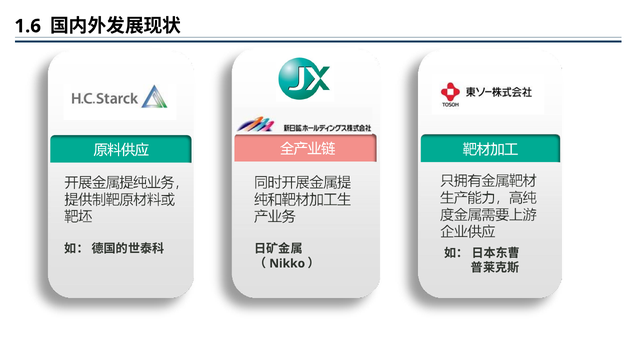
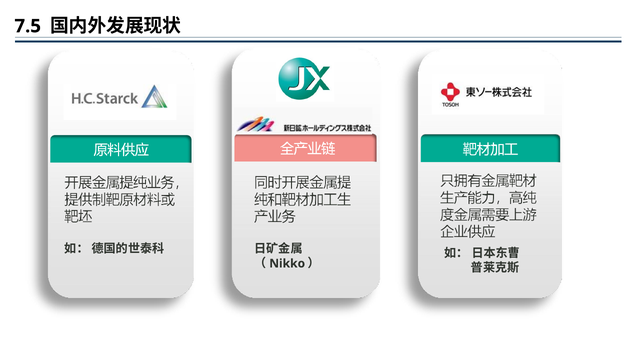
1.6: 1.6 -> 7.5 (28, 26)
